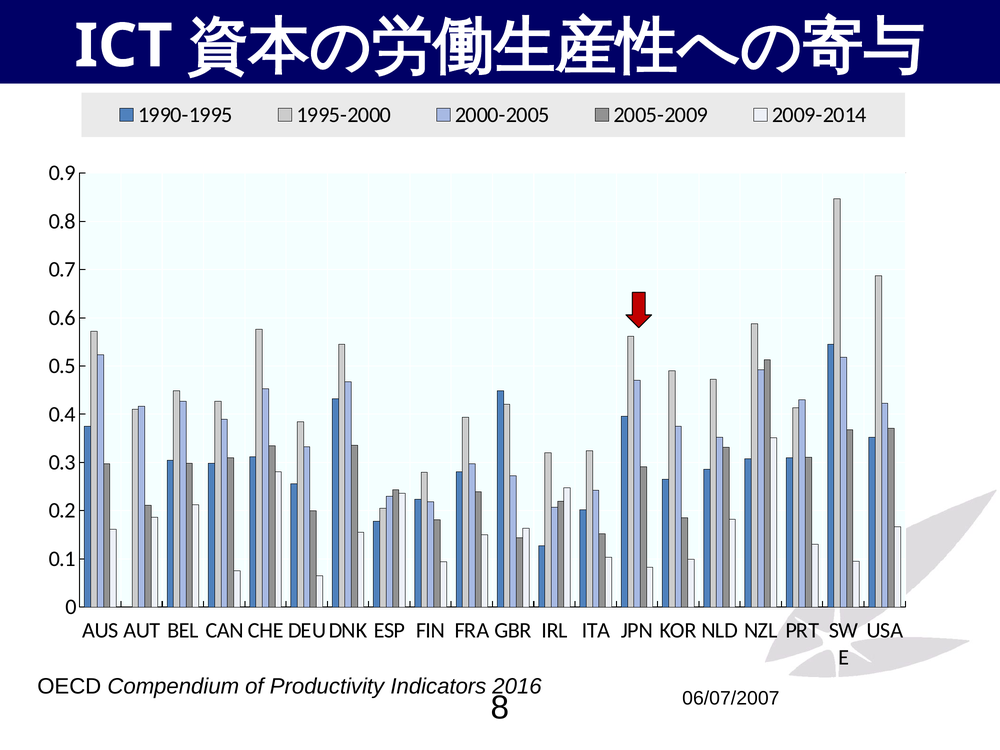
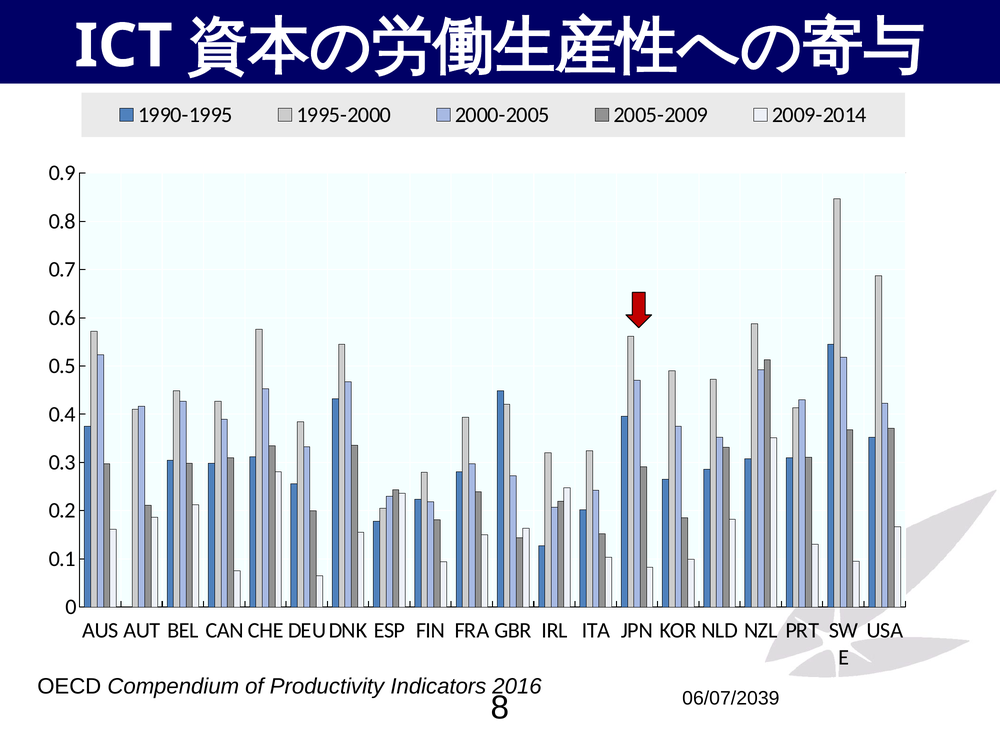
06/07/2007: 06/07/2007 -> 06/07/2039 (731, 698)
